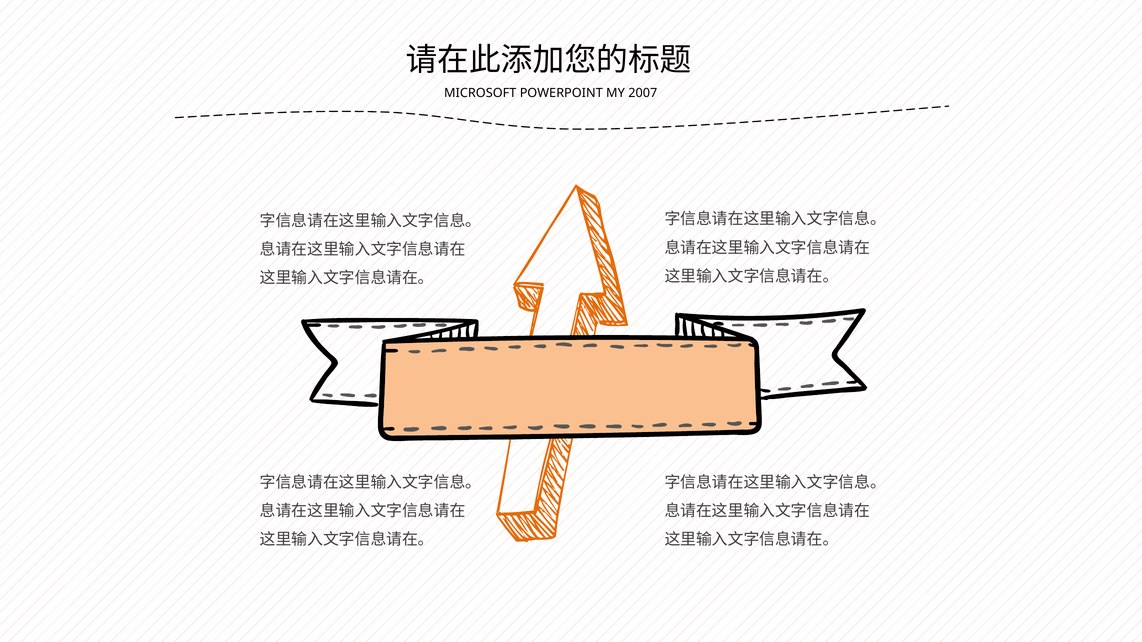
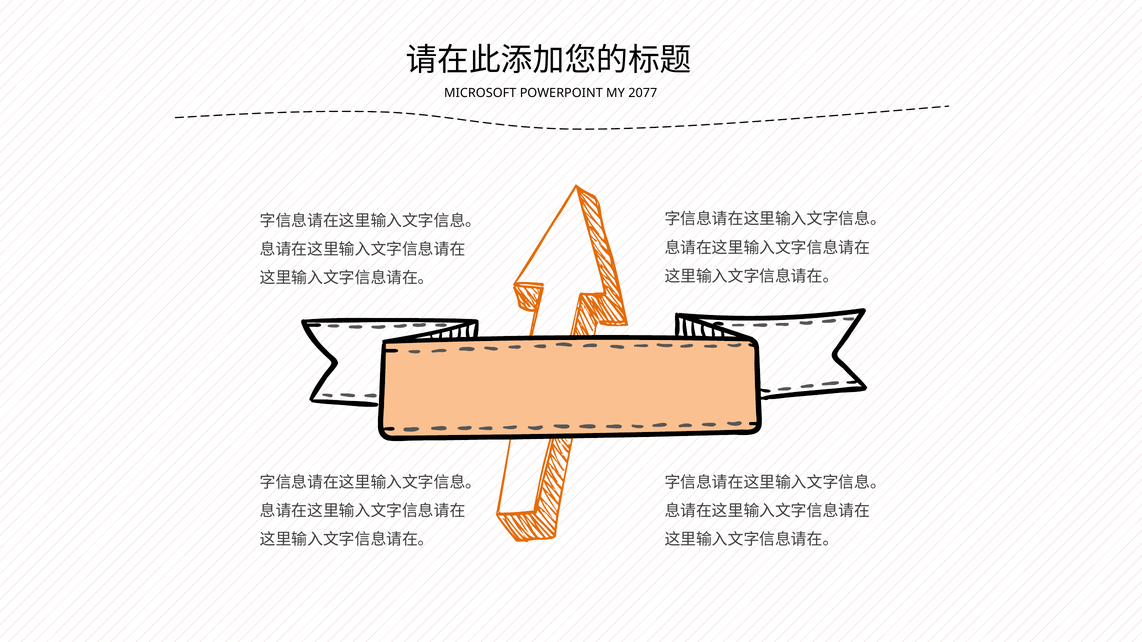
2007: 2007 -> 2077 (643, 93)
